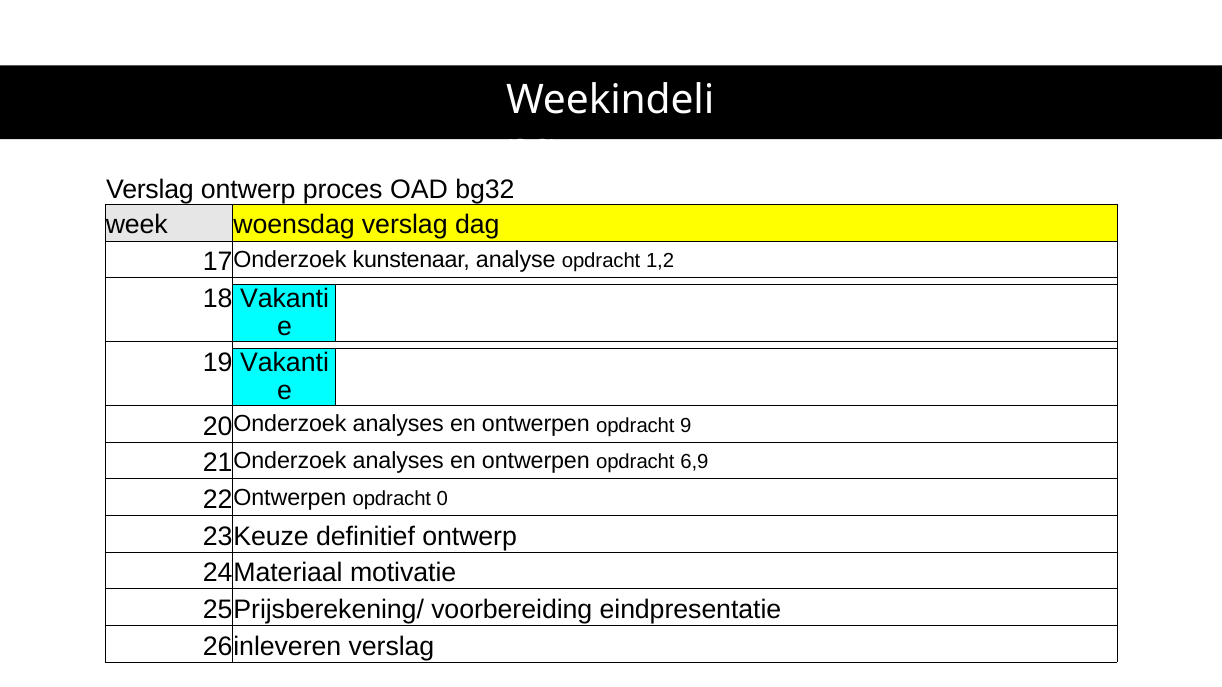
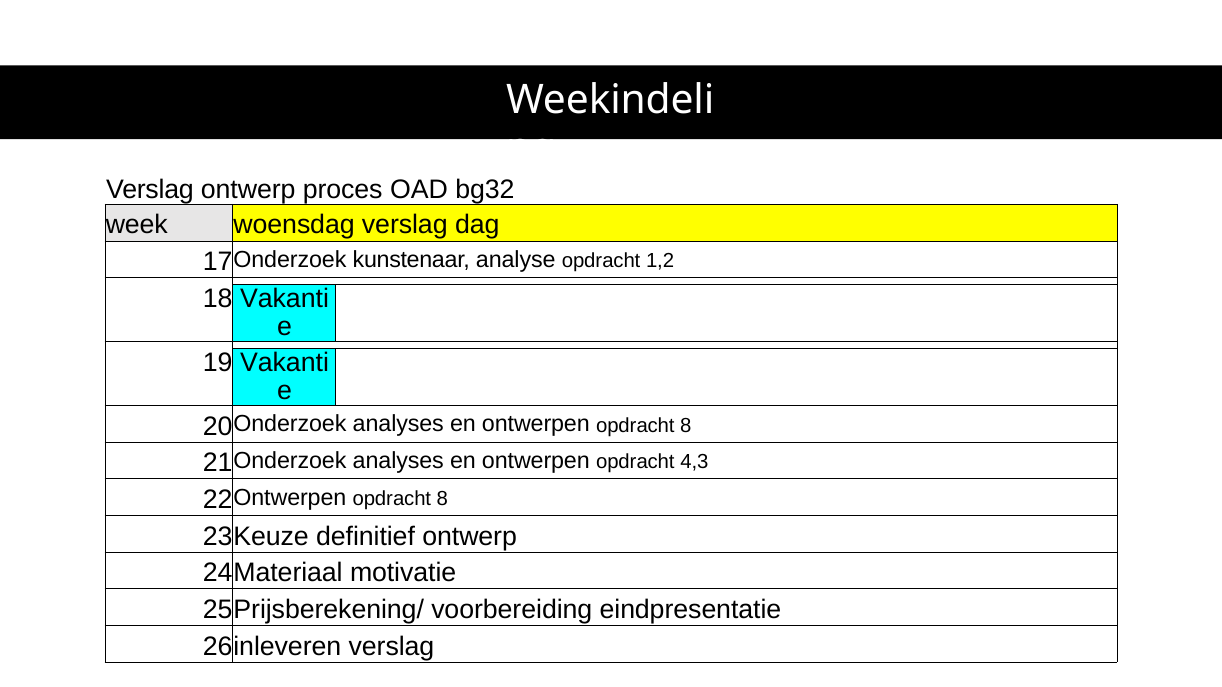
ontwerpen opdracht 9: 9 -> 8 (686, 426)
6,9: 6,9 -> 4,3 (694, 462)
0: 0 -> 8 (442, 499)
